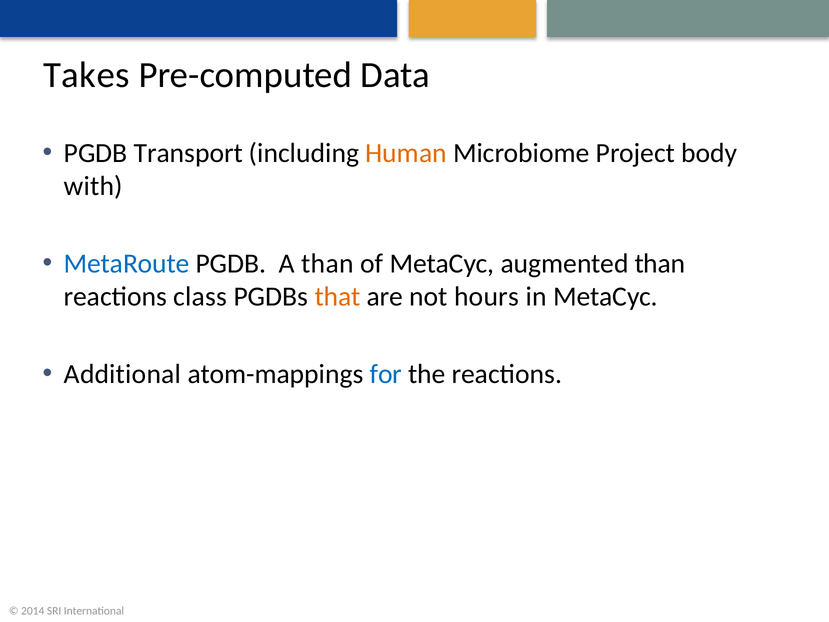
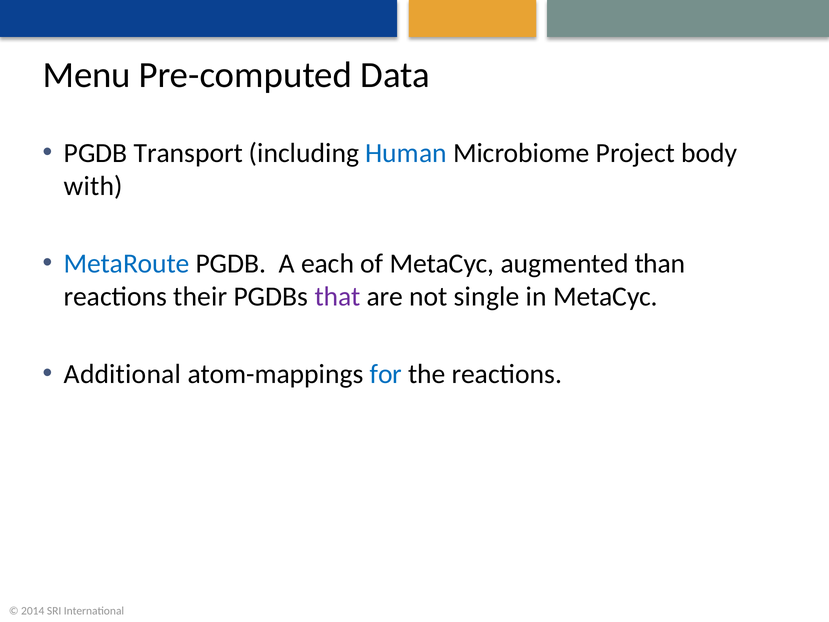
Takes: Takes -> Menu (87, 75)
Human colour: orange -> blue (406, 153)
A than: than -> each (328, 263)
class: class -> their (200, 297)
that colour: orange -> purple (338, 297)
hours: hours -> single (487, 297)
